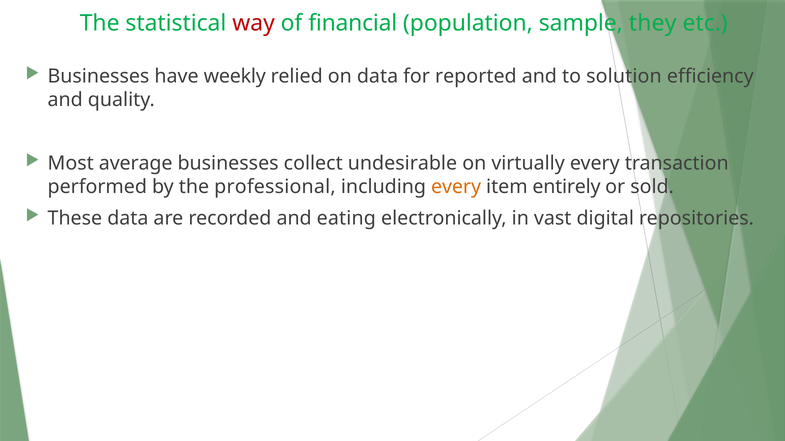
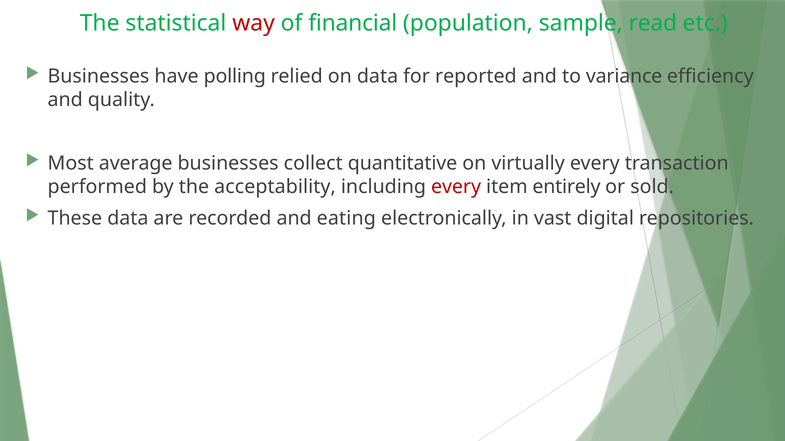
they: they -> read (653, 23)
weekly: weekly -> polling (235, 76)
solution: solution -> variance (624, 76)
undesirable: undesirable -> quantitative (403, 163)
professional: professional -> acceptability (275, 187)
every colour: orange -> red (456, 187)
